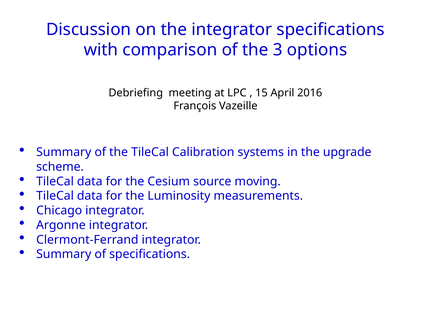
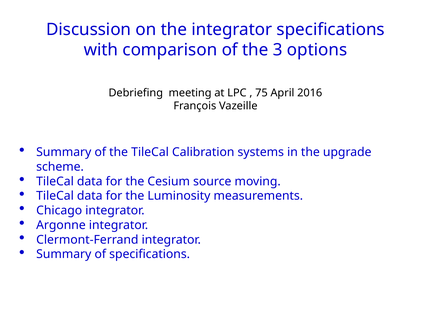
15: 15 -> 75 (261, 93)
